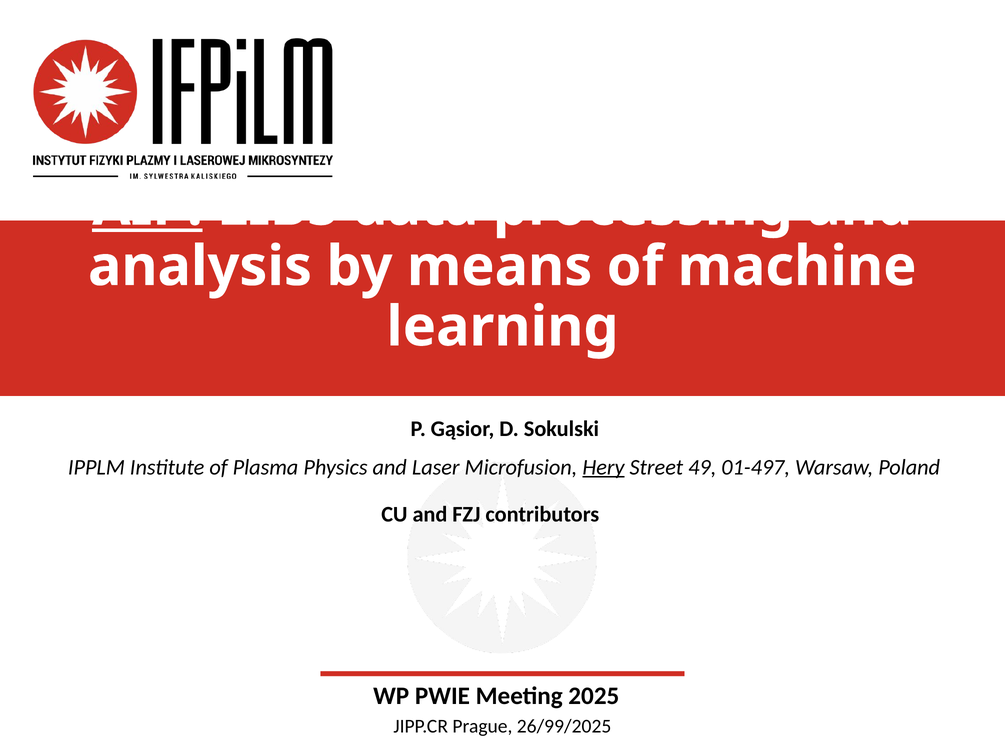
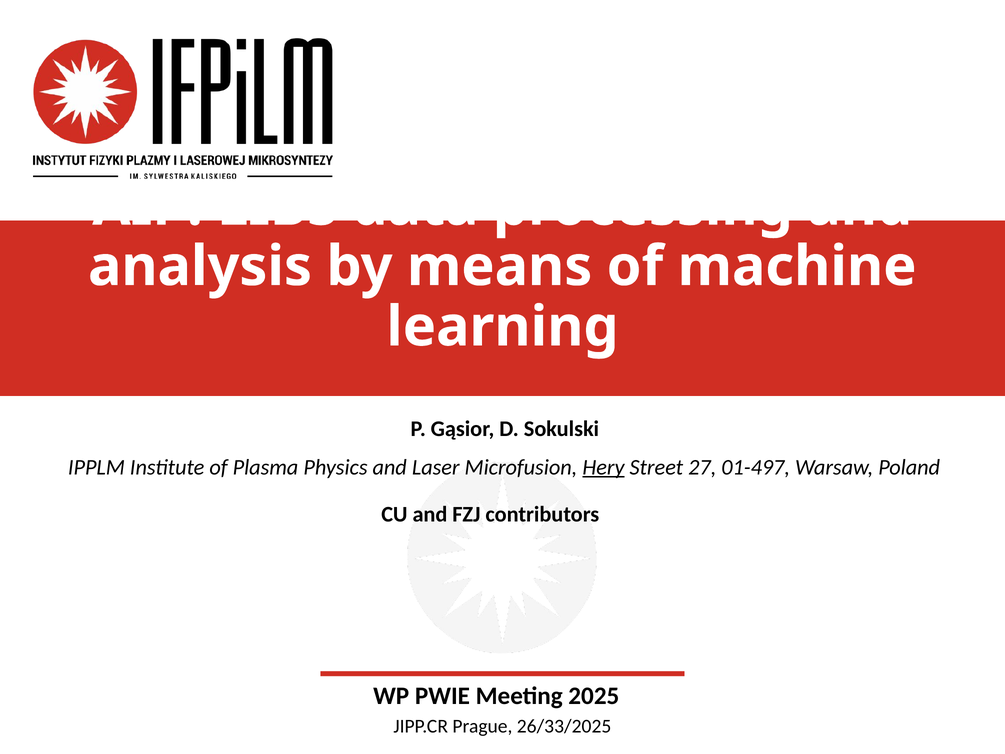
AIP underline: present -> none (147, 206)
49: 49 -> 27 (702, 467)
26/99/2025: 26/99/2025 -> 26/33/2025 (564, 726)
